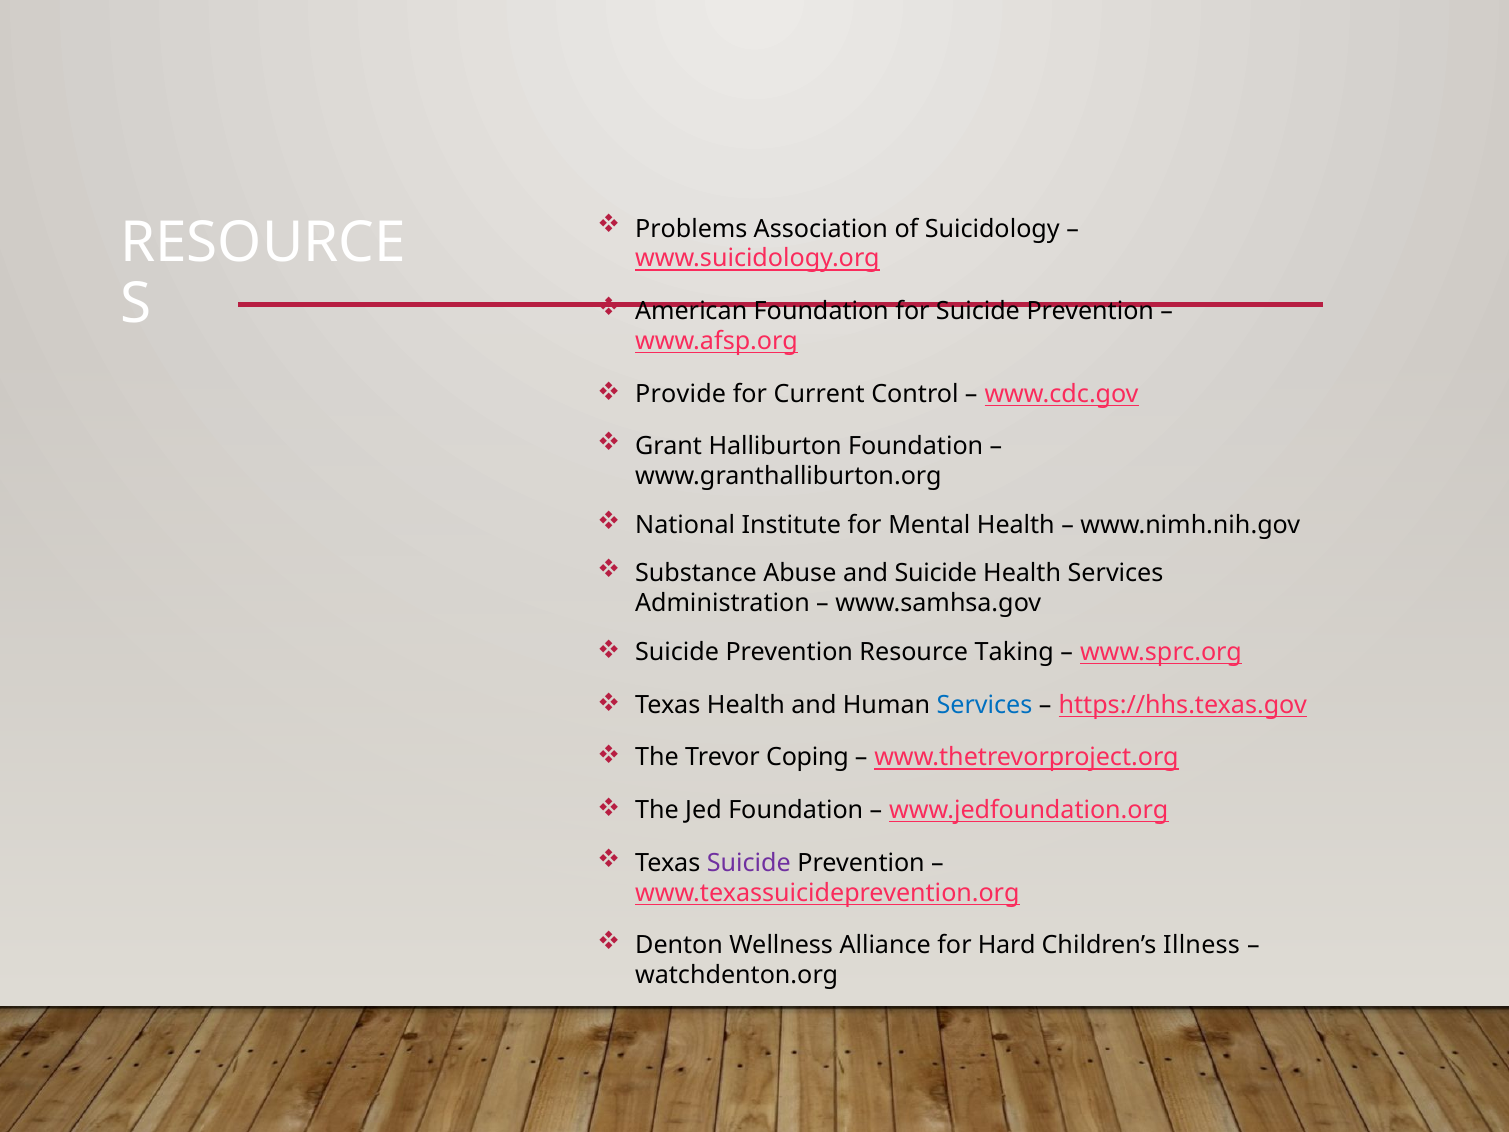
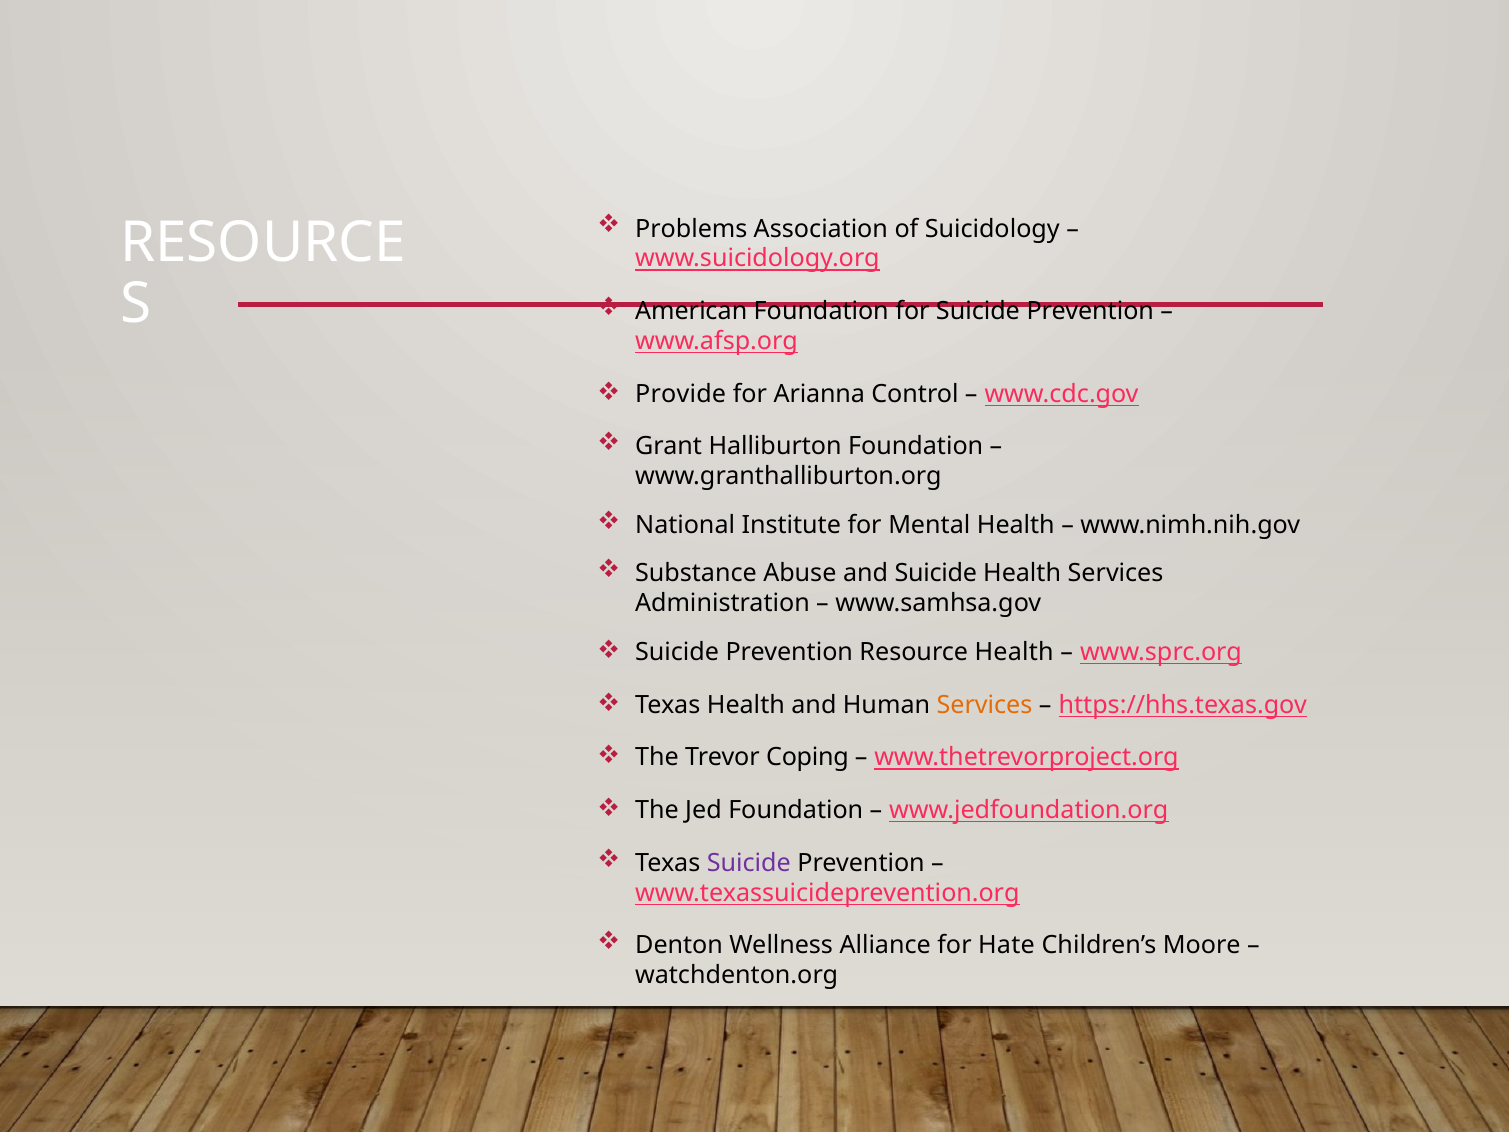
Current: Current -> Arianna (819, 394)
Resource Taking: Taking -> Health (1014, 652)
Services colour: blue -> orange (984, 705)
Hard: Hard -> Hate (1006, 945)
Illness: Illness -> Moore (1202, 945)
